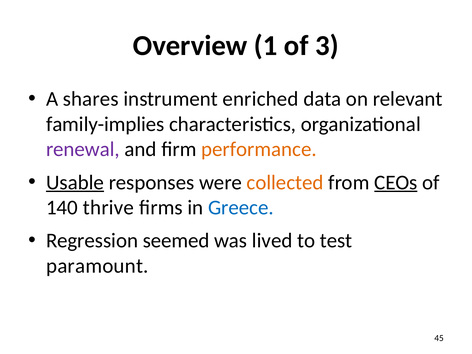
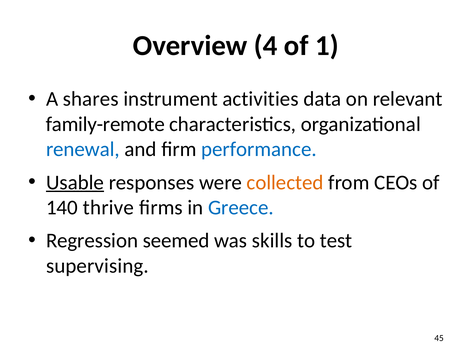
1: 1 -> 4 (266, 46)
3: 3 -> 1 (327, 46)
enriched: enriched -> activities (261, 99)
family-implies: family-implies -> family-remote (105, 124)
renewal colour: purple -> blue (83, 149)
performance colour: orange -> blue (259, 149)
CEOs underline: present -> none (396, 182)
lived: lived -> skills (272, 241)
paramount: paramount -> supervising (97, 266)
